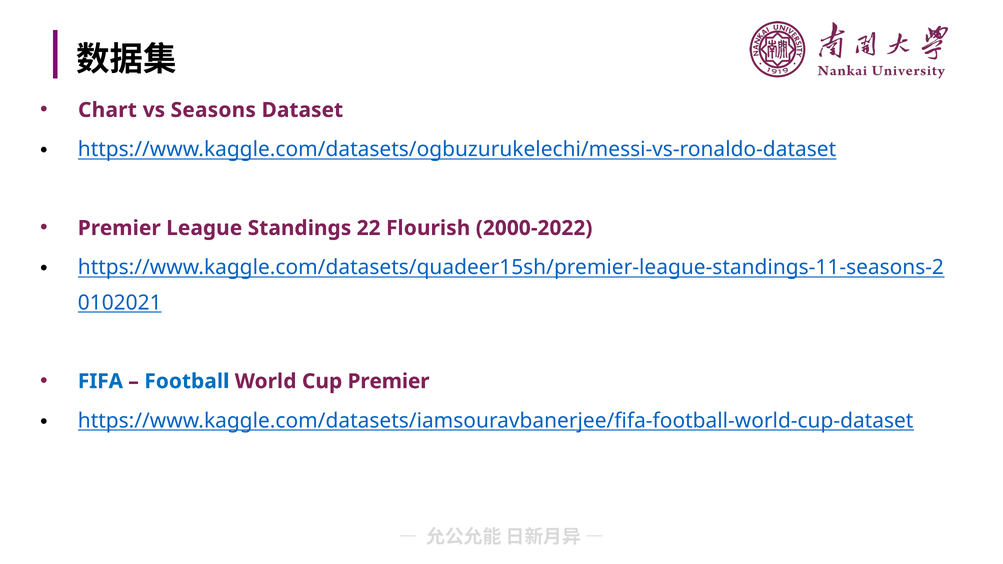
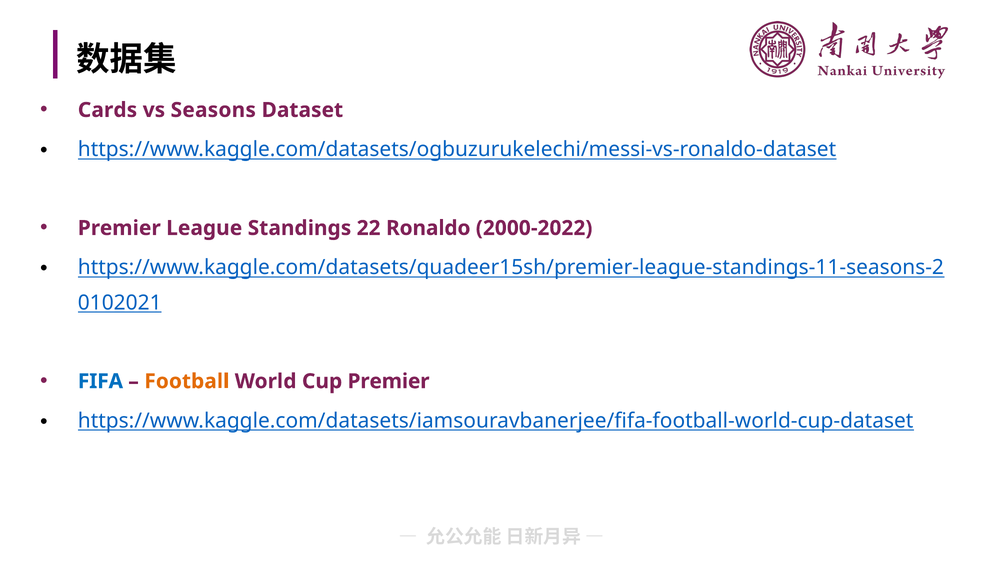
Chart: Chart -> Cards (108, 110)
Flourish: Flourish -> Ronaldo (428, 228)
Football colour: blue -> orange (187, 381)
